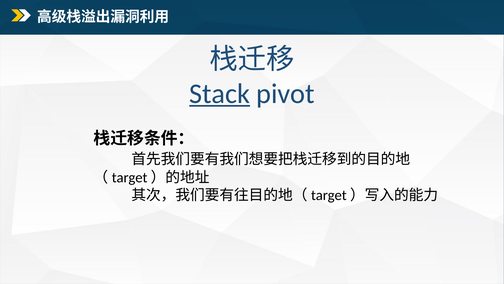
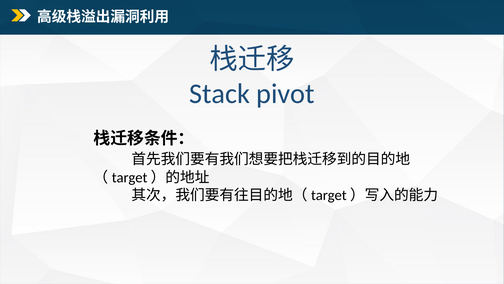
Stack underline: present -> none (220, 93)
